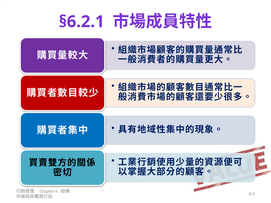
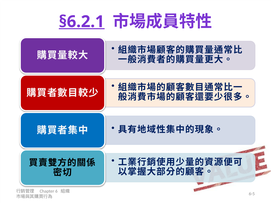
§6.2.1 underline: none -> present (82, 22)
